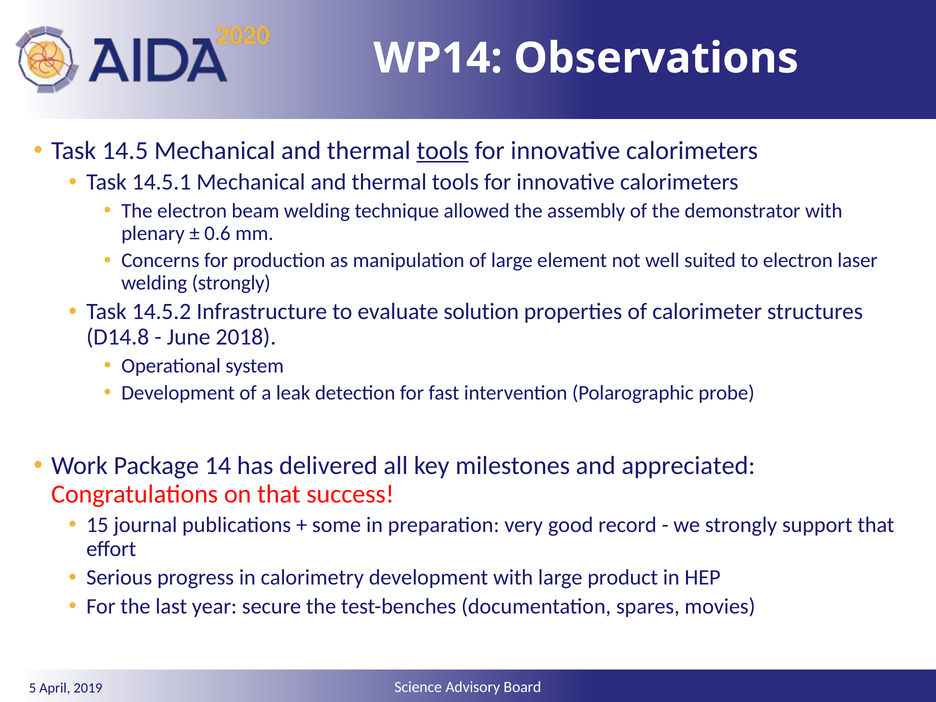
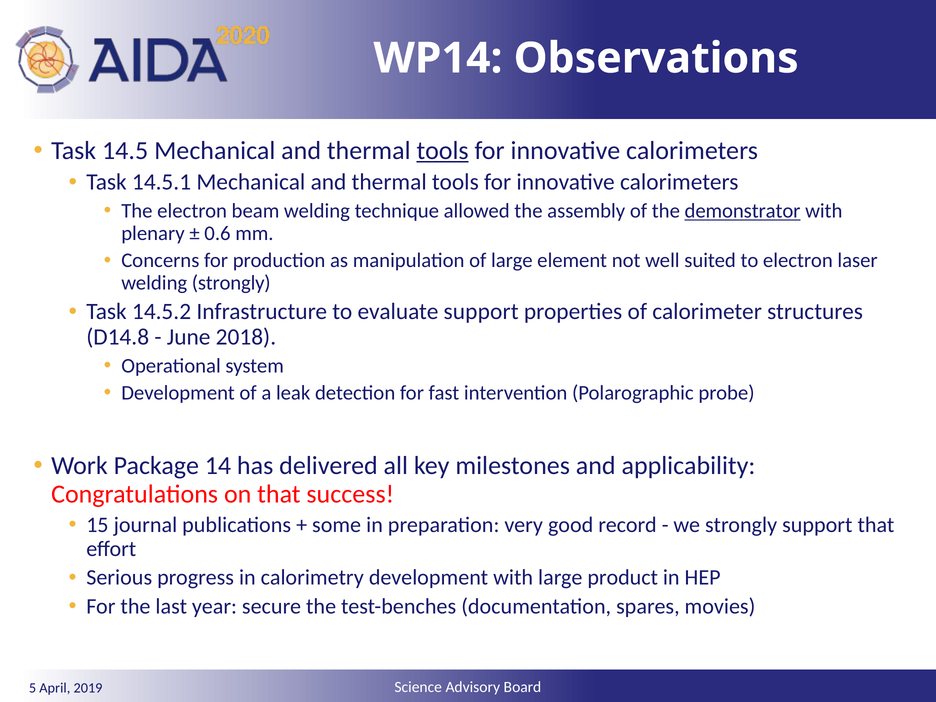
demonstrator underline: none -> present (743, 211)
evaluate solution: solution -> support (481, 312)
appreciated: appreciated -> applicability (688, 466)
